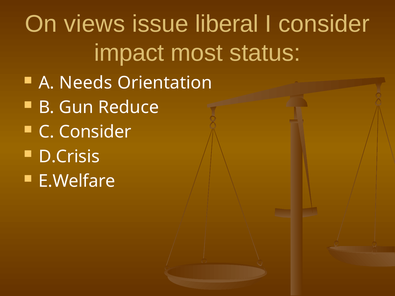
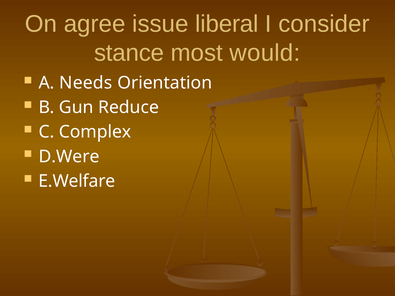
views: views -> agree (95, 24)
impact: impact -> stance (129, 53)
status: status -> would (265, 53)
C Consider: Consider -> Complex (95, 132)
D.Crisis: D.Crisis -> D.Were (69, 157)
